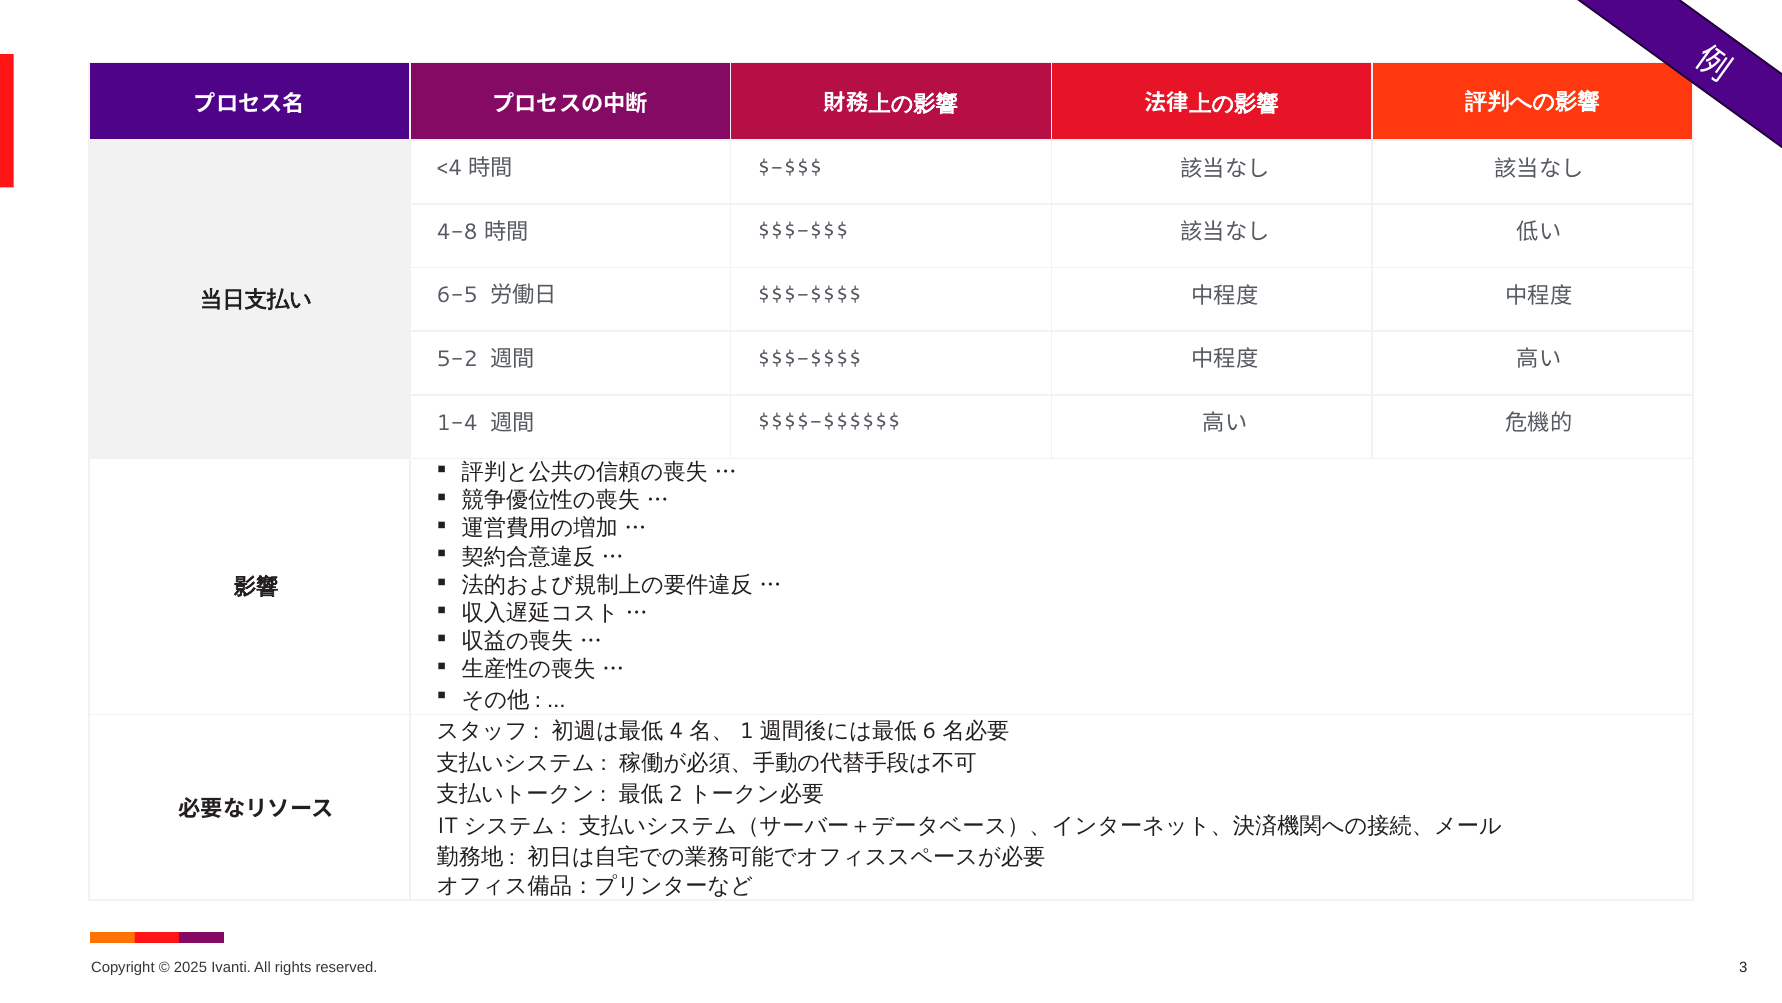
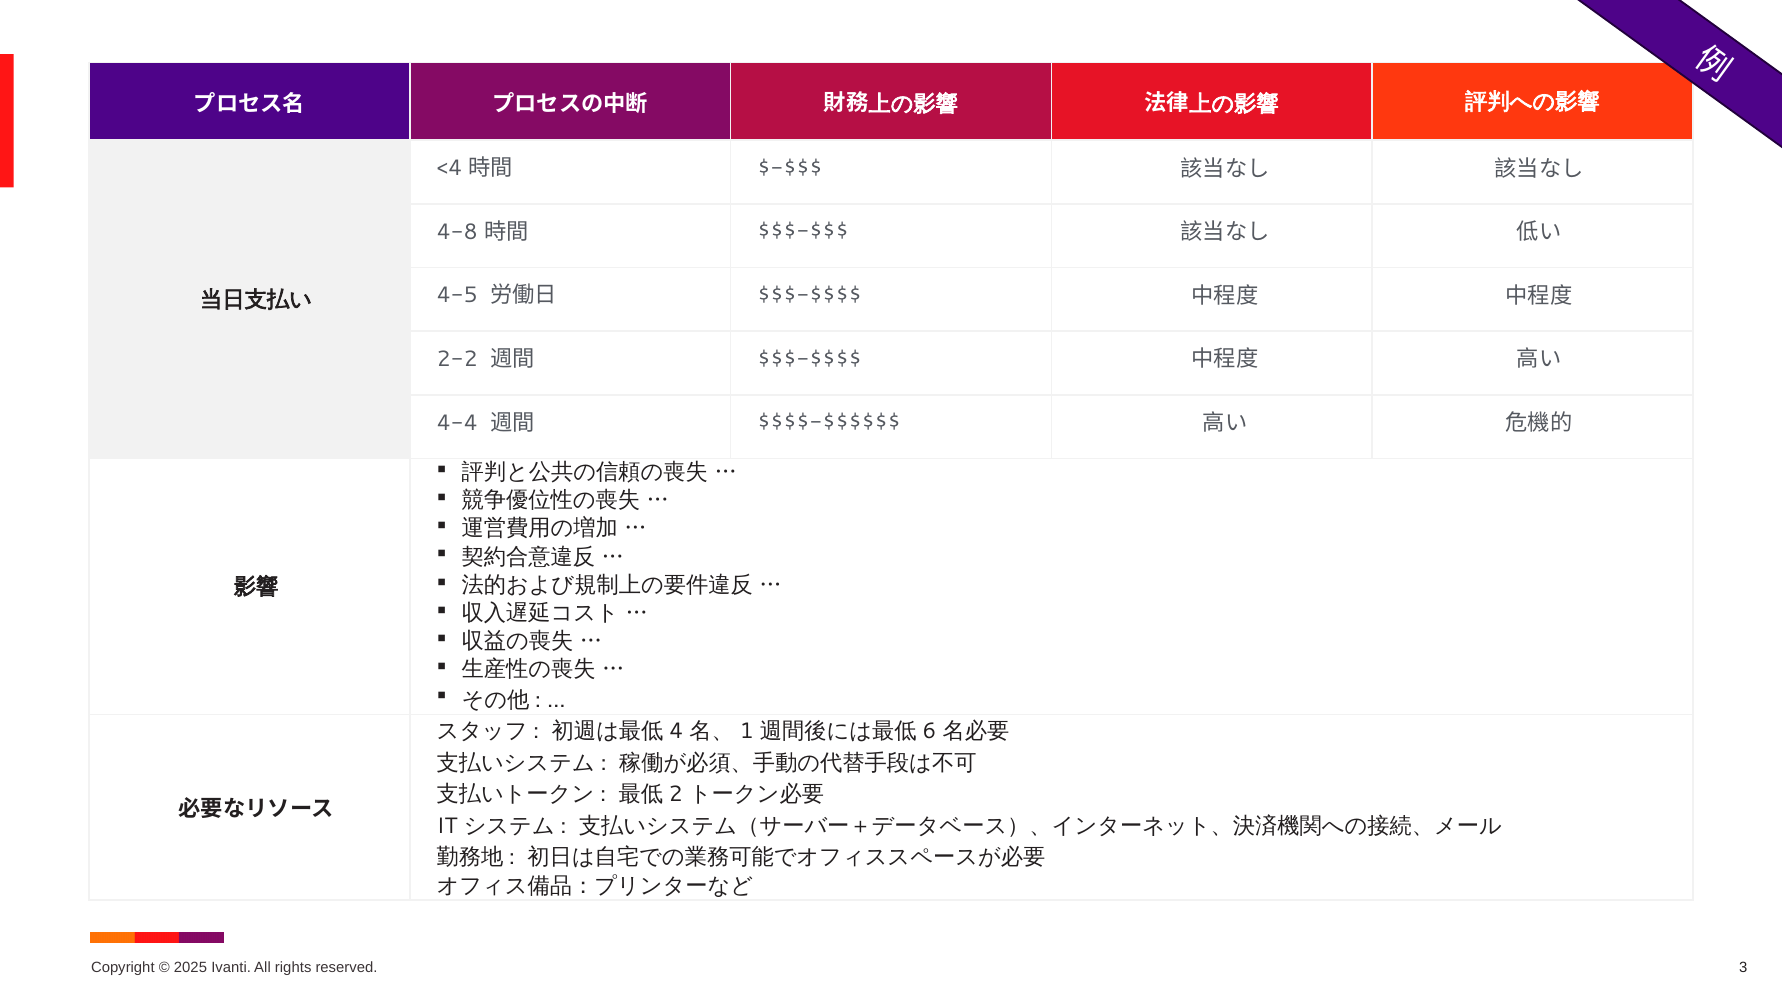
6-5: 6-5 -> 4-5 (457, 295)
5-2: 5-2 -> 2-2 (457, 359)
1-4: 1-4 -> 4-4 (457, 422)
